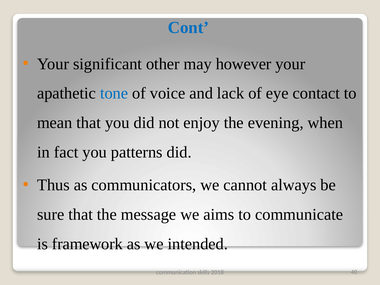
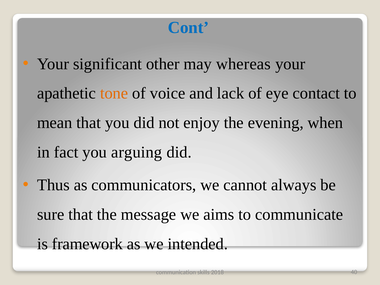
however: however -> whereas (243, 64)
tone colour: blue -> orange (114, 93)
patterns: patterns -> arguing (137, 152)
